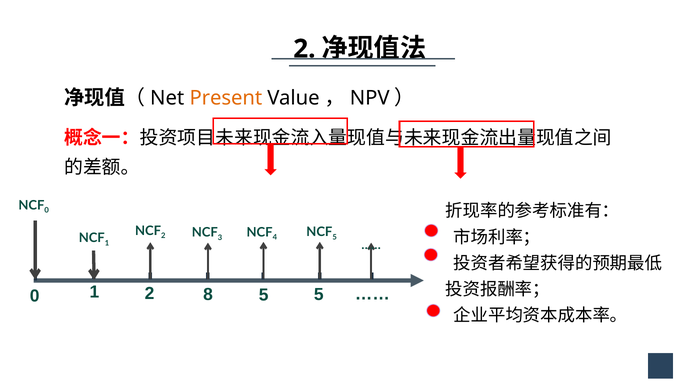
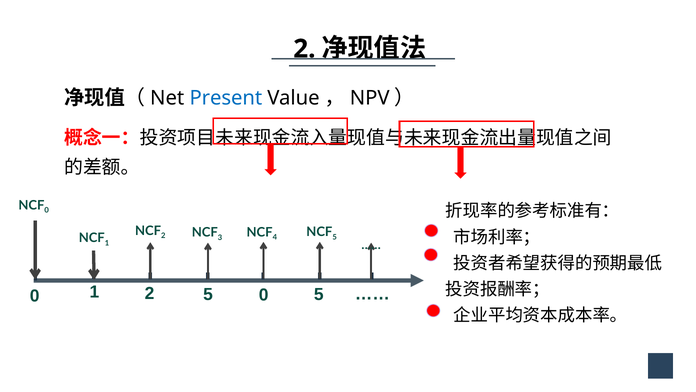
Present colour: orange -> blue (226, 98)
2 8: 8 -> 5 (208, 294)
1 5: 5 -> 0 (264, 294)
